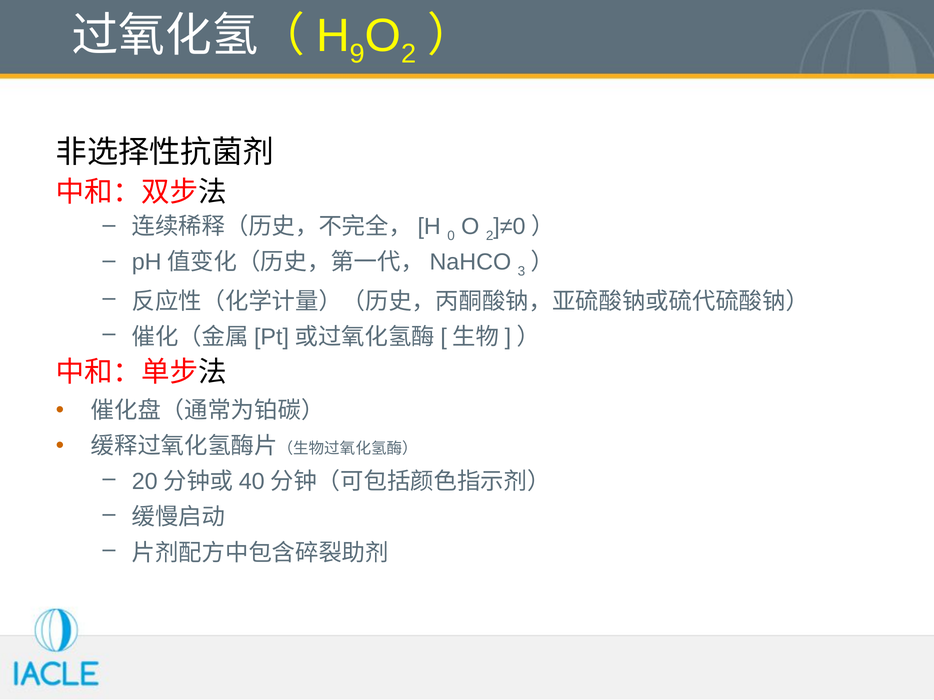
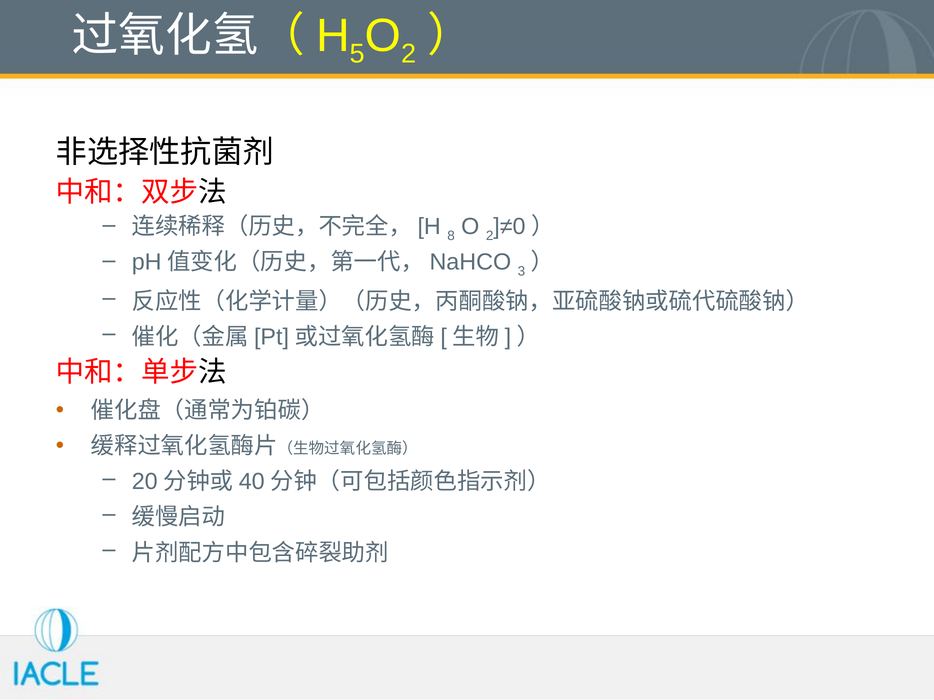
9: 9 -> 5 (357, 54)
0: 0 -> 8 (451, 236)
